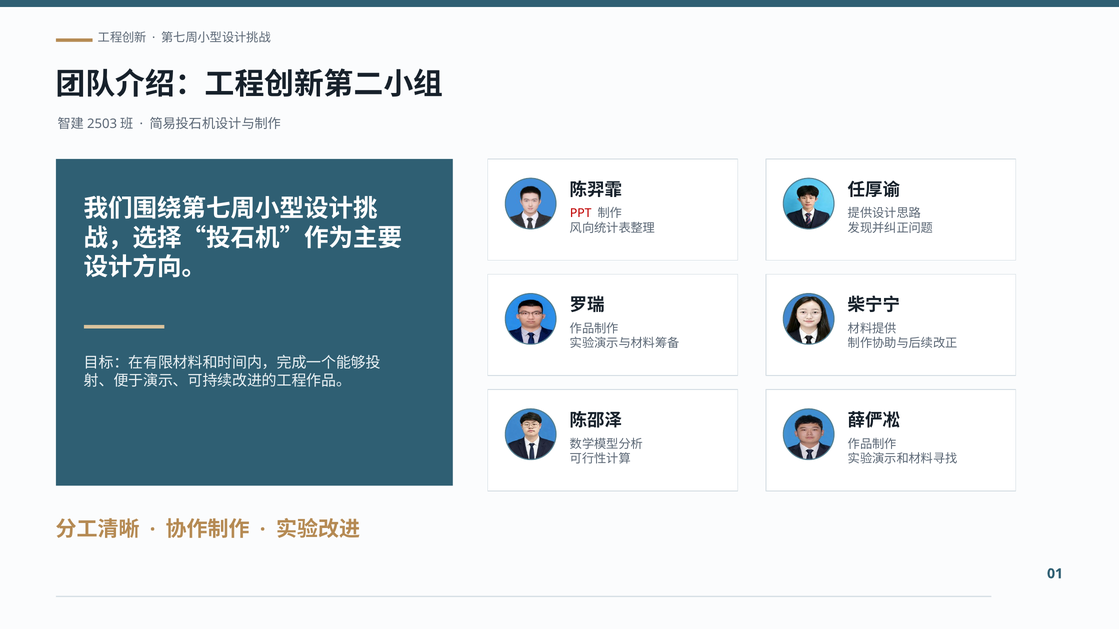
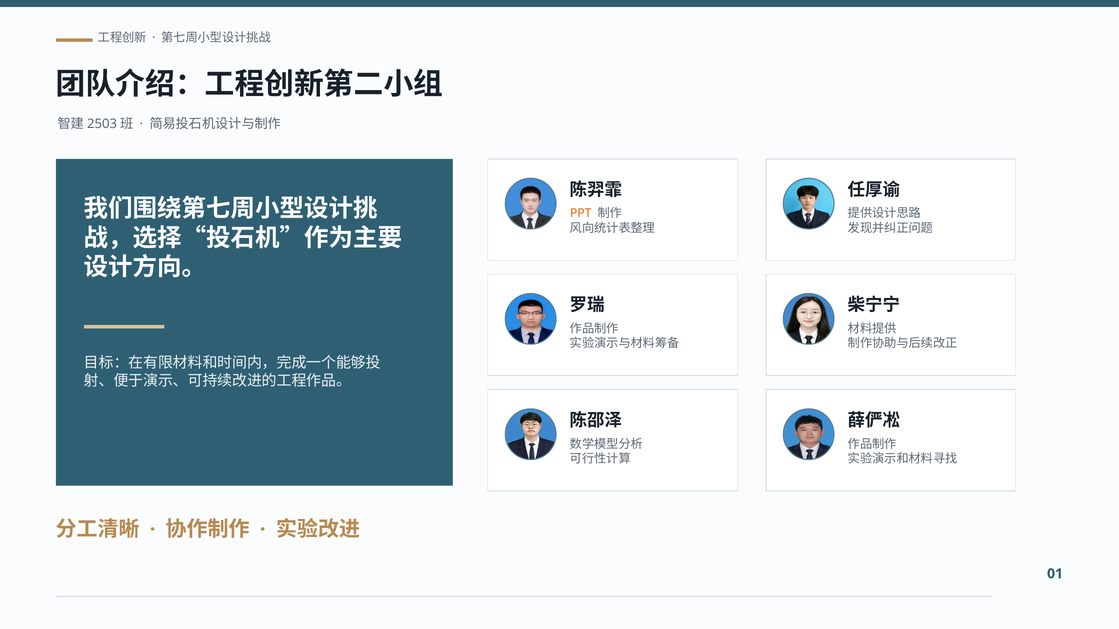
PPT colour: red -> orange (581, 214)
